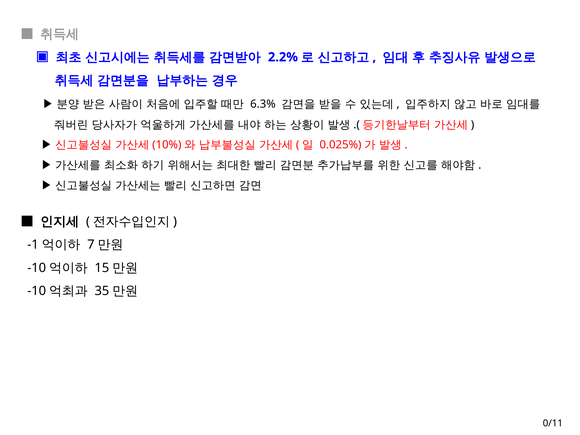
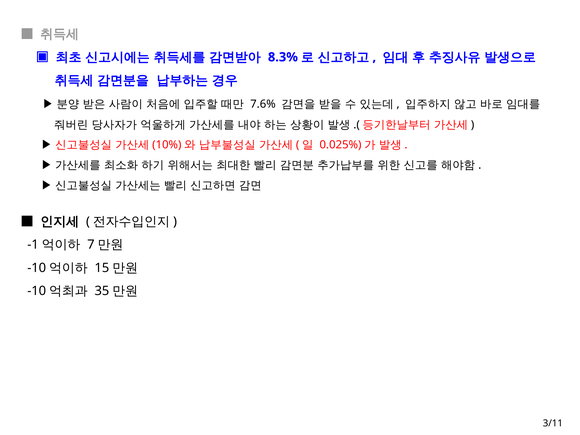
2.2%: 2.2% -> 8.3% (283, 57)
6.3%: 6.3% -> 7.6% (263, 104)
0/11: 0/11 -> 3/11 (553, 423)
